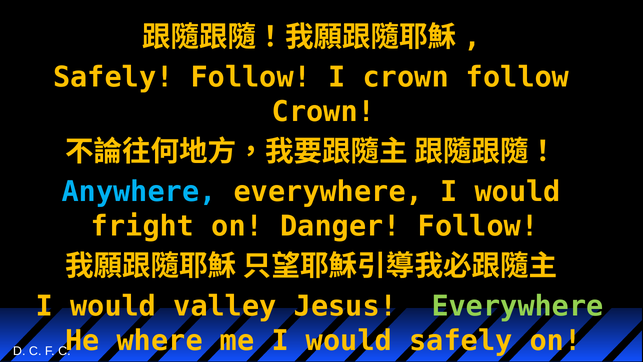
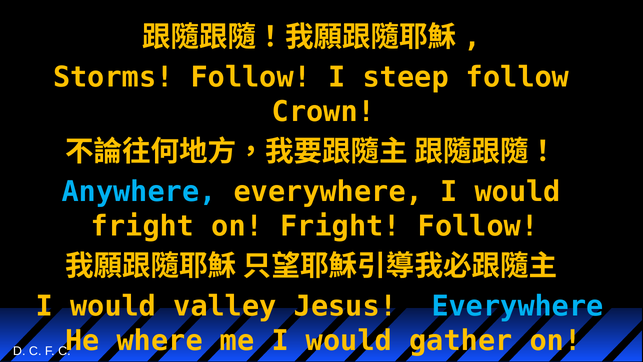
Safely: Safely -> Storms (113, 77)
I crown: crown -> steep (406, 77)
on Danger: Danger -> Fright (340, 226)
Everywhere colour: light green -> light blue (518, 306)
would safely: safely -> gather (461, 340)
